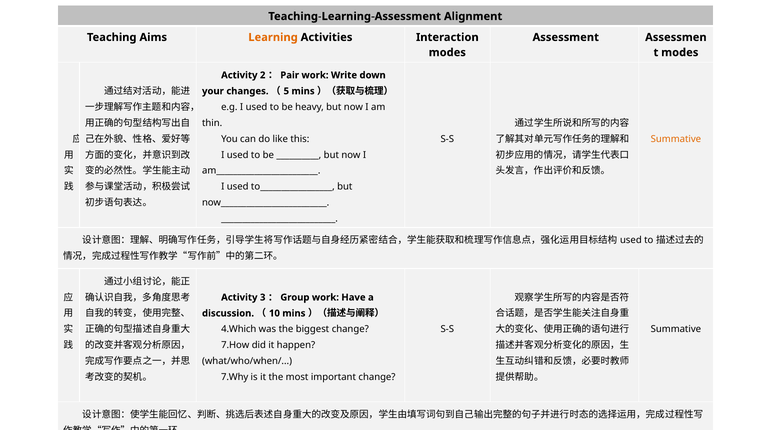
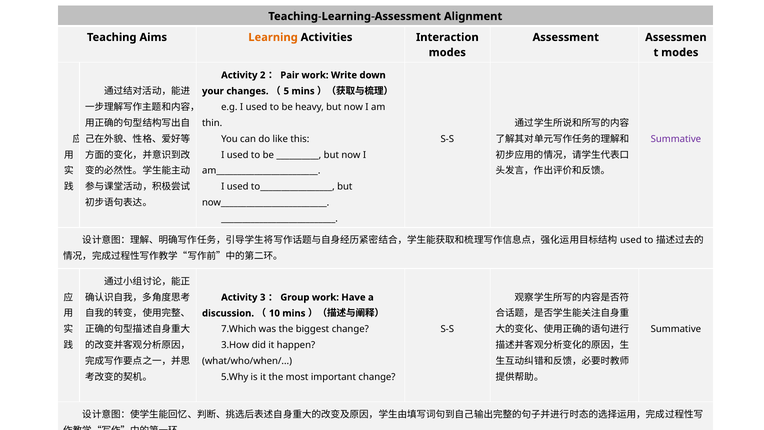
Summative colour: orange -> purple (676, 139)
4.Which: 4.Which -> 7.Which (239, 329)
7.How: 7.How -> 3.How (235, 345)
7.Why: 7.Why -> 5.Why (235, 377)
